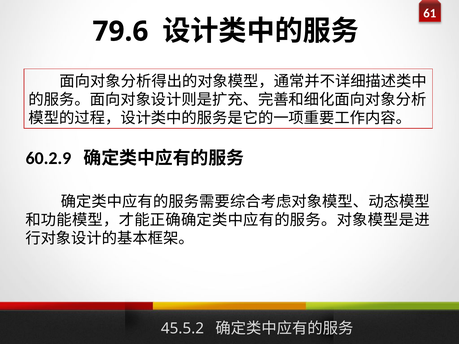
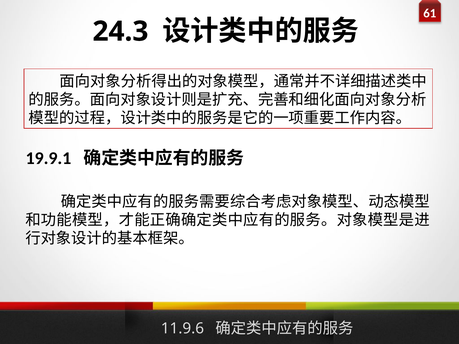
79.6: 79.6 -> 24.3 (120, 31)
60.2.9: 60.2.9 -> 19.9.1 (48, 158)
45.5.2: 45.5.2 -> 11.9.6 (182, 329)
